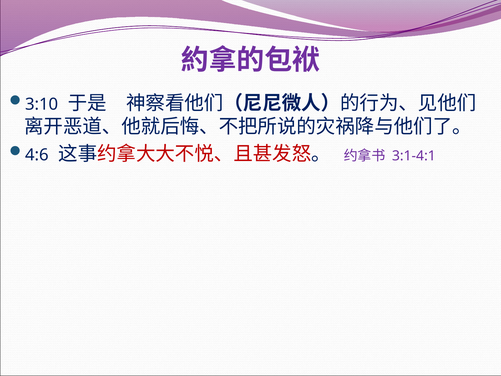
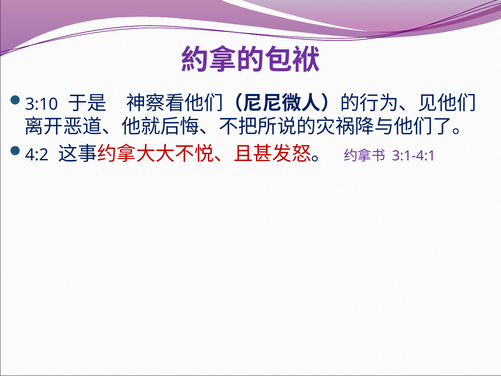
4:6: 4:6 -> 4:2 (37, 155)
